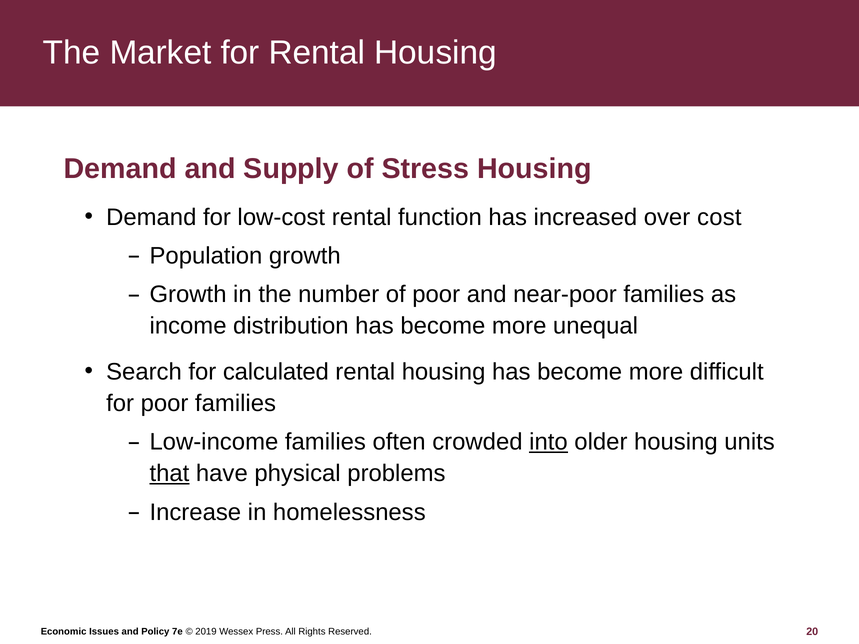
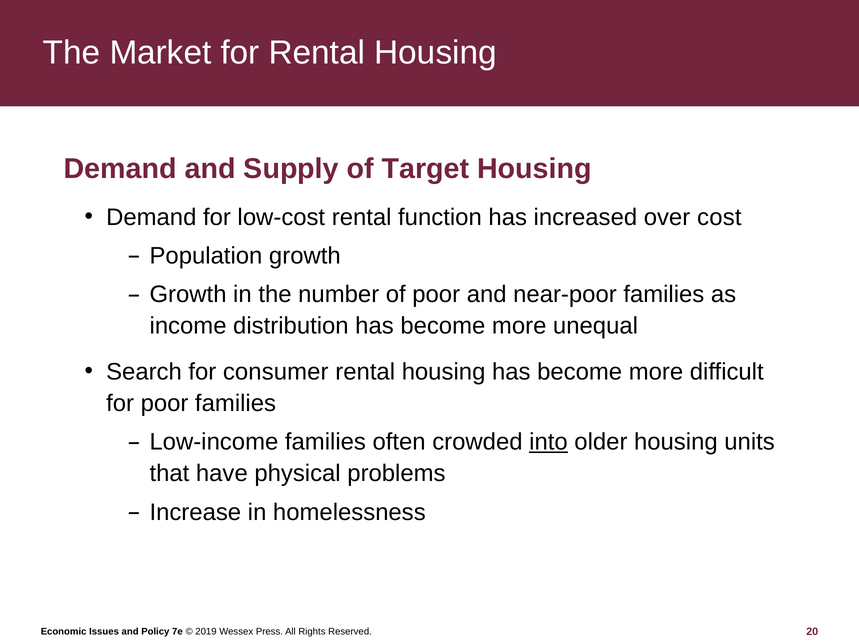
Stress: Stress -> Target (425, 169)
calculated: calculated -> consumer (276, 372)
that underline: present -> none (169, 474)
